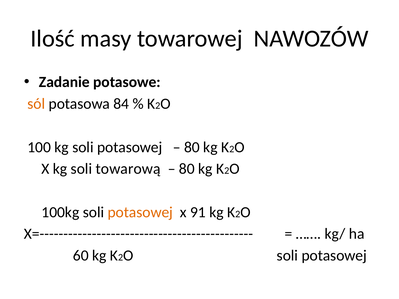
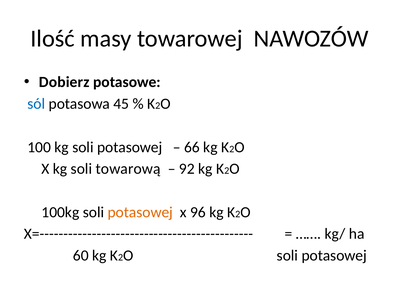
Zadanie: Zadanie -> Dobierz (64, 82)
sól colour: orange -> blue (36, 104)
84: 84 -> 45 (121, 104)
80: 80 -> 66 (192, 147)
80: 80 -> 92 (187, 169)
91: 91 -> 96 (198, 212)
